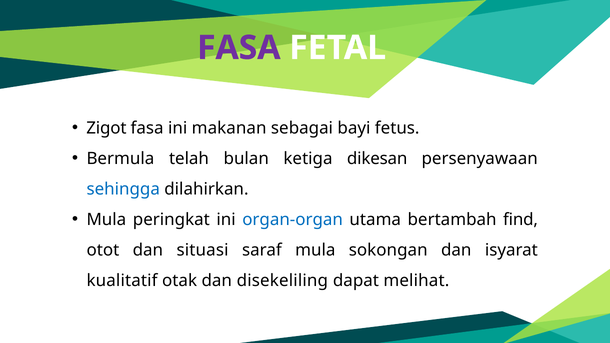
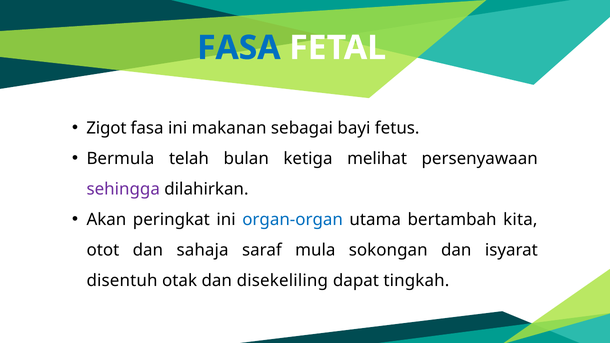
FASA colour: purple -> blue (239, 48)
dikesan: dikesan -> melihat (377, 159)
sehingga colour: blue -> purple (123, 189)
Mula: Mula -> Akan (106, 220)
find: find -> kita (520, 220)
situasi: situasi -> sahaja (203, 250)
kualitatif: kualitatif -> disentuh (122, 281)
melihat: melihat -> tingkah (416, 281)
